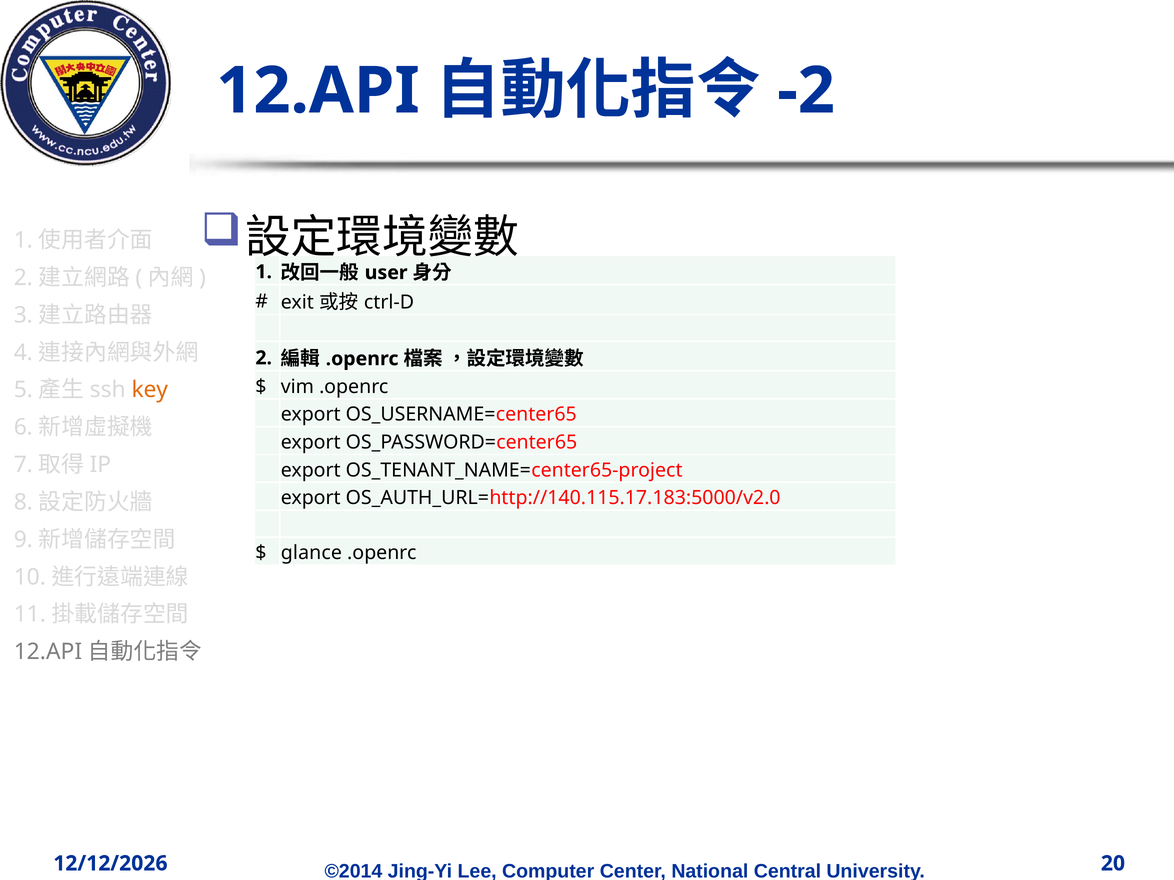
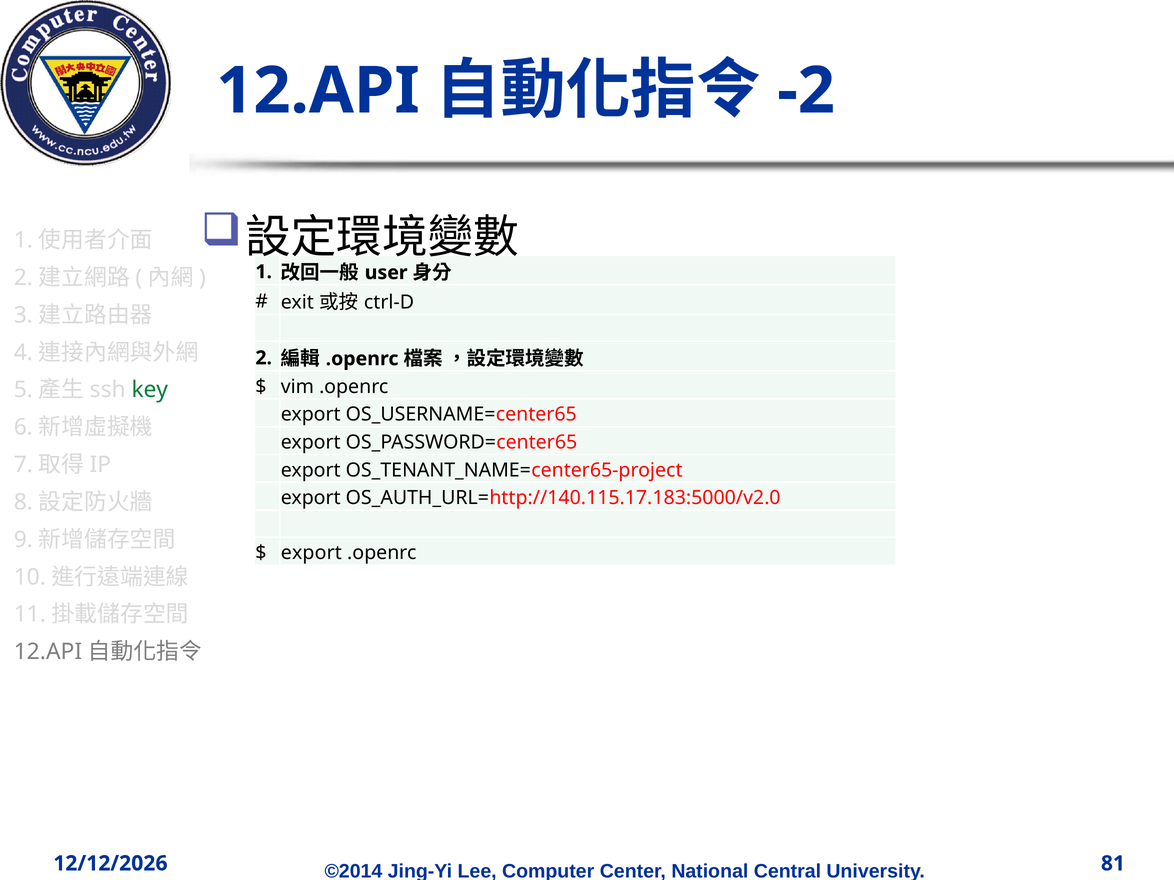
key colour: orange -> green (150, 390)
glance: glance -> export (311, 553)
20: 20 -> 81 (1113, 864)
